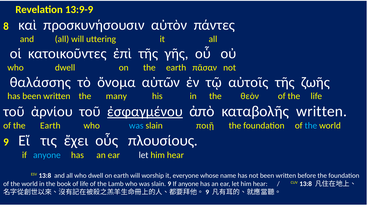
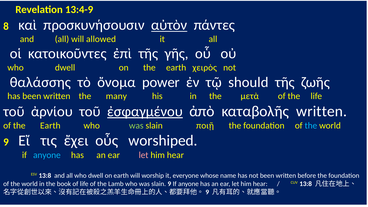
13:9-9: 13:9-9 -> 13:4-9 (79, 10)
αὐτὸν underline: none -> present (169, 25)
uttering: uttering -> allowed (101, 39)
πᾶσαν: πᾶσαν -> χειρὸς (205, 68)
αὐτῶν: αὐτῶν -> power (161, 82)
αὐτοῖς: αὐτοῖς -> should (248, 82)
θεὸν: θεὸν -> μετὰ (250, 96)
was colour: light blue -> light green (136, 126)
πλουσίους: πλουσίους -> worshiped (163, 141)
let colour: white -> pink (144, 155)
